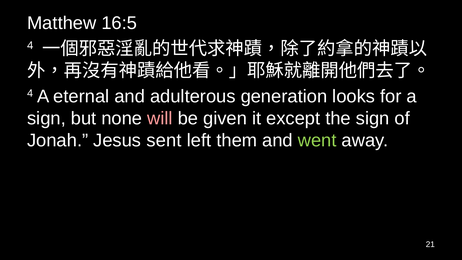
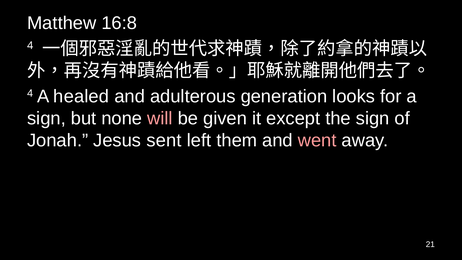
16:5: 16:5 -> 16:8 (119, 23)
eternal: eternal -> healed (81, 96)
went colour: light green -> pink (317, 140)
